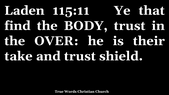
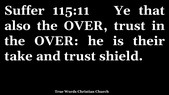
Laden: Laden -> Suffer (24, 11)
find: find -> also (17, 26)
BODY: BODY -> OVER (86, 26)
